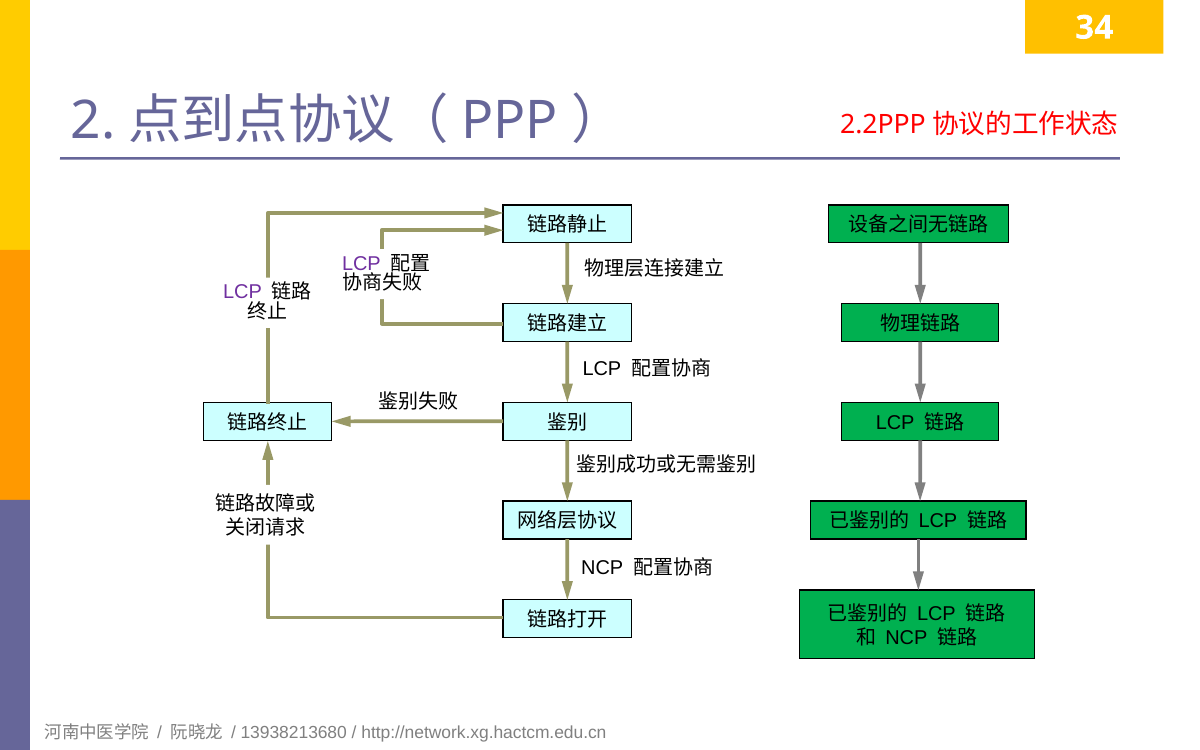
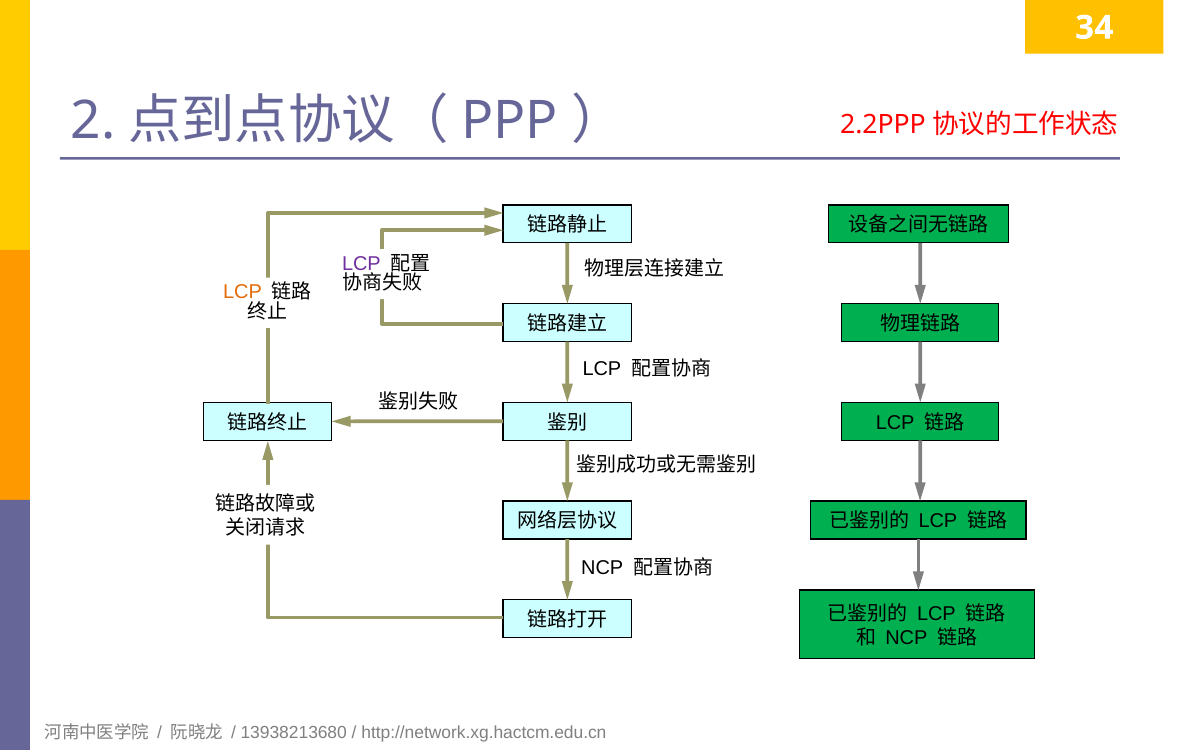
LCP colour: purple -> orange (242, 292)
